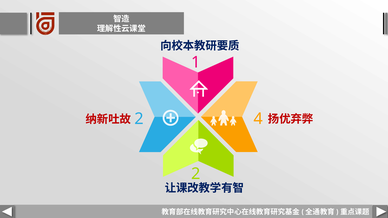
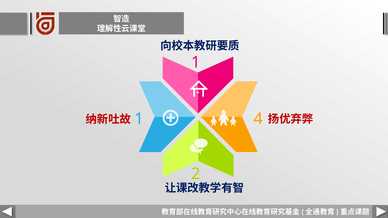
2: 2 -> 1 (139, 119)
